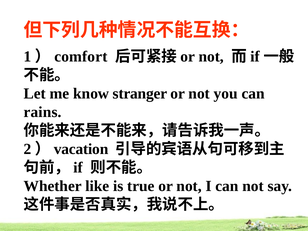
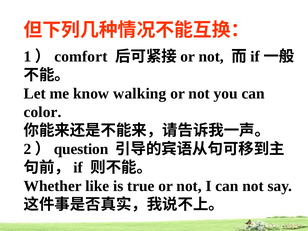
stranger: stranger -> walking (140, 94)
rains: rains -> color (43, 112)
vacation: vacation -> question (81, 149)
